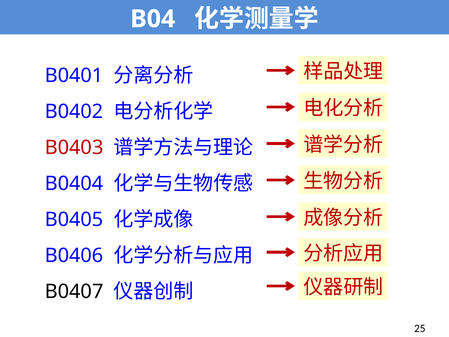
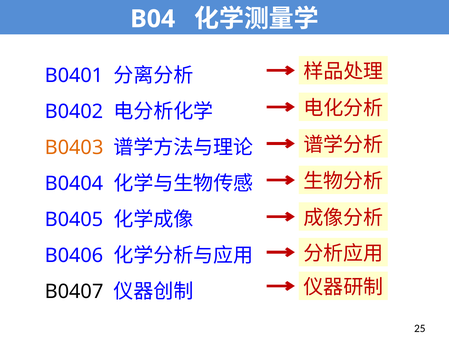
B0403 colour: red -> orange (74, 148)
